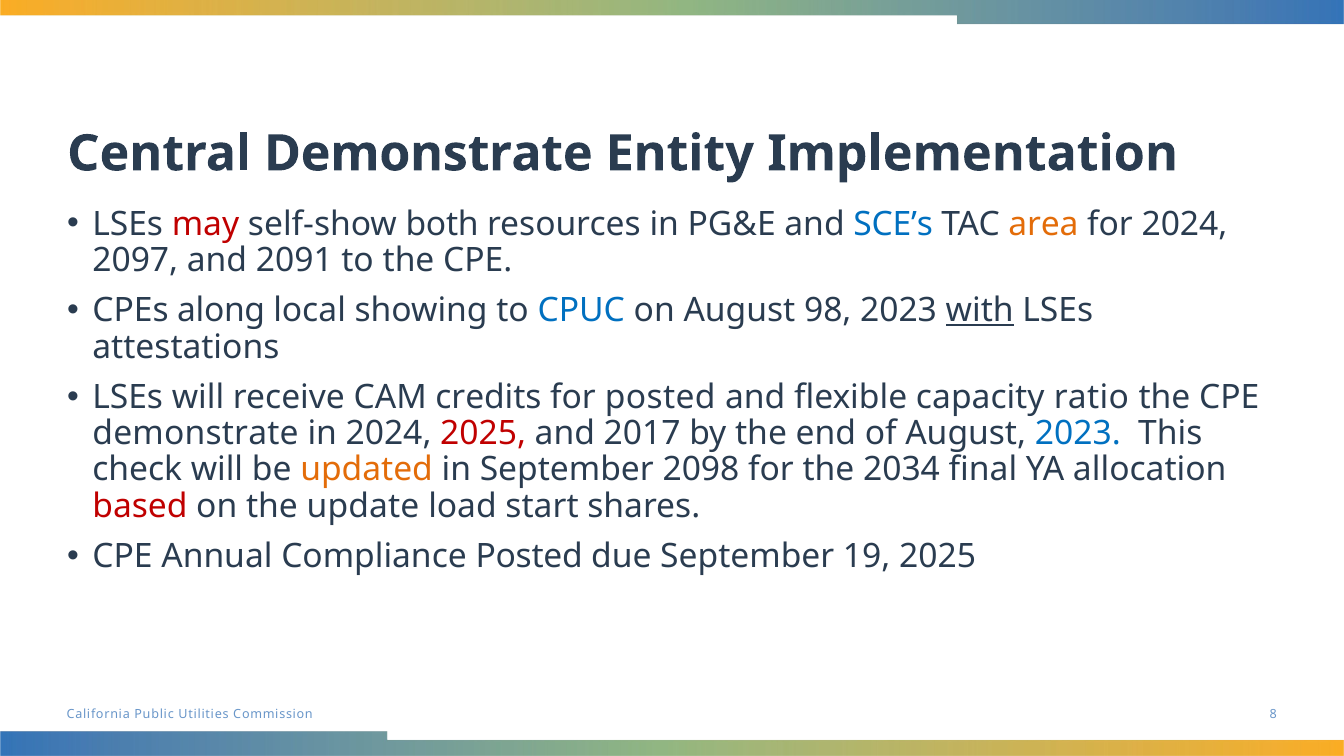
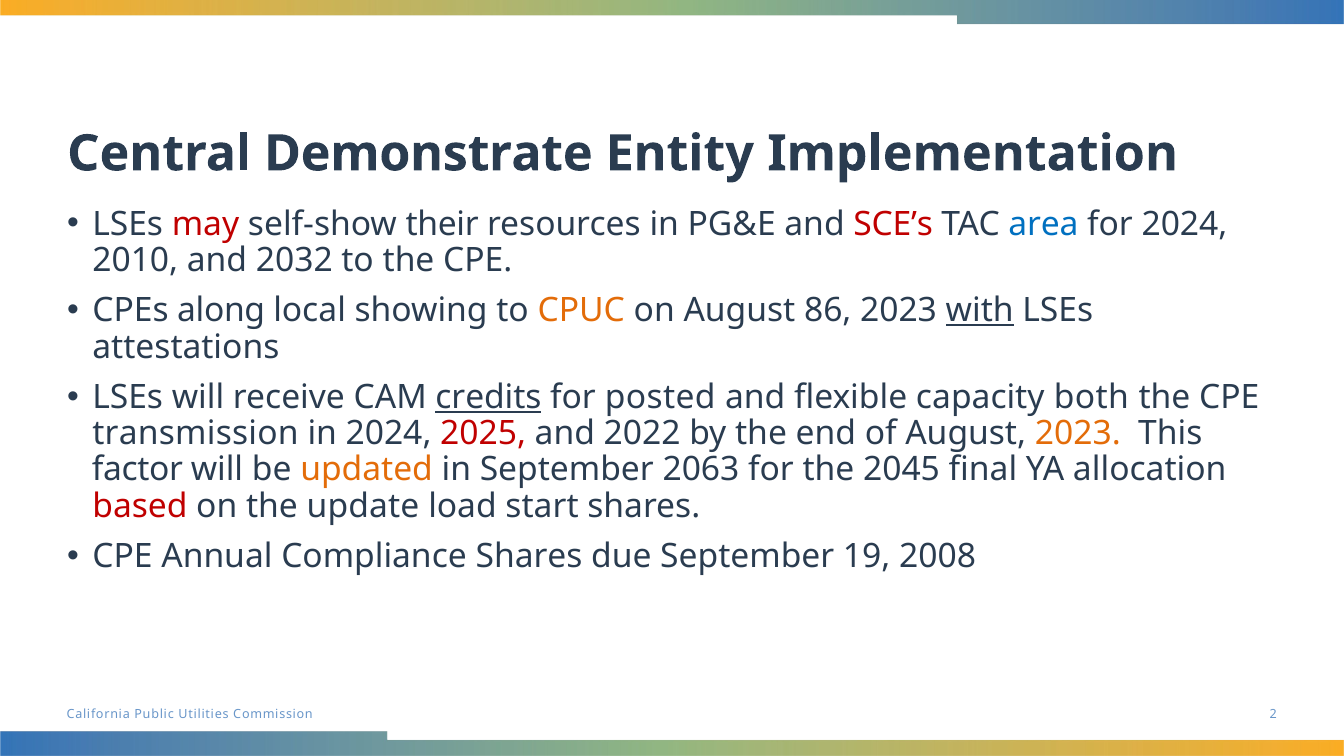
both: both -> their (442, 224)
SCE’s colour: blue -> red (893, 224)
area colour: orange -> blue (1043, 224)
2097: 2097 -> 2010 (135, 261)
2091: 2091 -> 2032 (294, 261)
CPUC colour: blue -> orange (581, 311)
98: 98 -> 86 (828, 311)
credits underline: none -> present (488, 397)
ratio: ratio -> both (1091, 397)
demonstrate: demonstrate -> transmission (196, 434)
2017: 2017 -> 2022 (642, 434)
2023 colour: blue -> orange (1078, 434)
check: check -> factor (137, 470)
2098: 2098 -> 2063 (701, 470)
2034: 2034 -> 2045 (902, 470)
Compliance Posted: Posted -> Shares (529, 556)
19 2025: 2025 -> 2008 (938, 556)
8: 8 -> 2 (1273, 714)
